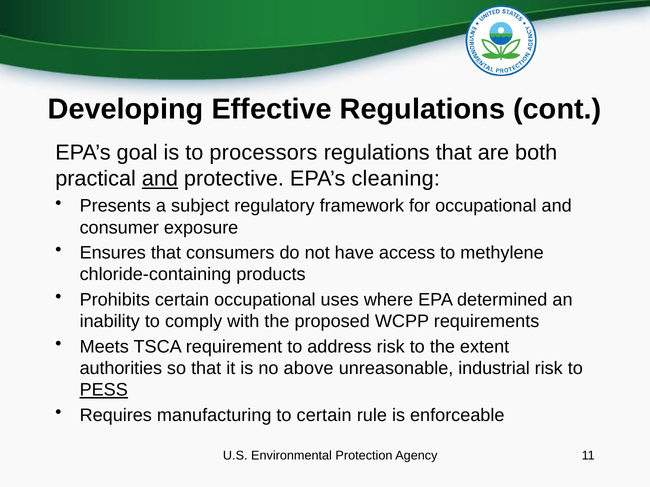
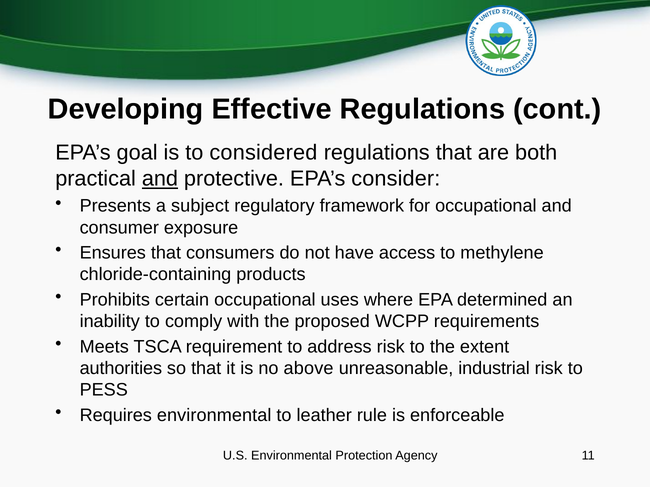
processors: processors -> considered (263, 153)
cleaning: cleaning -> consider (396, 179)
PESS underline: present -> none (104, 390)
Requires manufacturing: manufacturing -> environmental (214, 416)
to certain: certain -> leather (324, 416)
